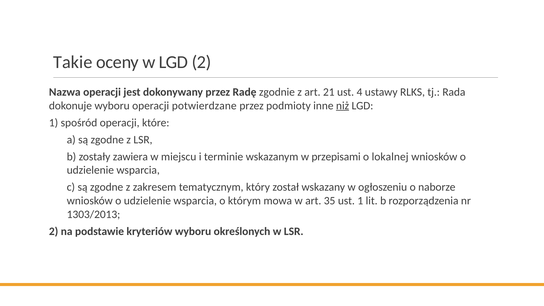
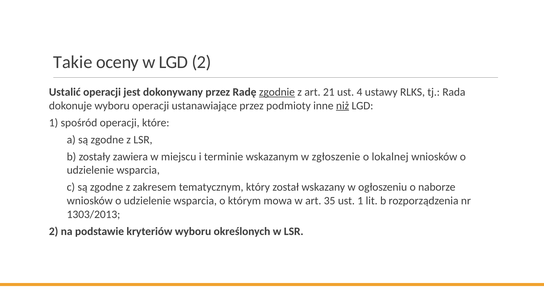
Nazwa: Nazwa -> Ustalić (65, 92)
zgodnie underline: none -> present (277, 92)
potwierdzane: potwierdzane -> ustanawiające (204, 106)
przepisami: przepisami -> zgłoszenie (336, 157)
